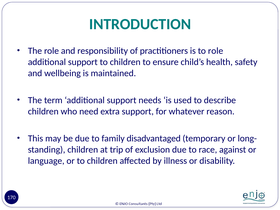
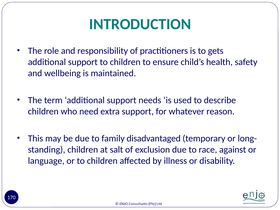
to role: role -> gets (216, 51)
trip: trip -> salt (116, 150)
